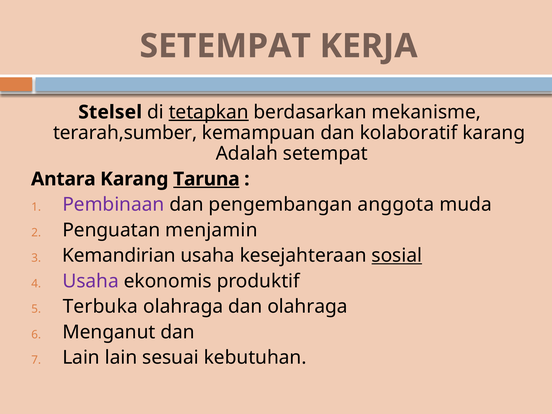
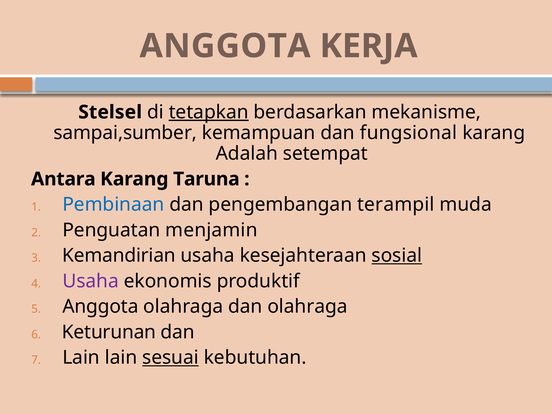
SETEMPAT: SETEMPAT -> ANGGOTA (225, 46)
terarah,sumber: terarah,sumber -> sampai,sumber (125, 133)
kolaboratif: kolaboratif -> fungsional (408, 133)
Taruna underline: present -> none (206, 179)
Pembinaan colour: purple -> blue (113, 205)
anggota: anggota -> terampil (396, 205)
Terbuka: Terbuka -> Anggota (100, 307)
Menganut: Menganut -> Keturunan (109, 332)
sesuai underline: none -> present (170, 358)
